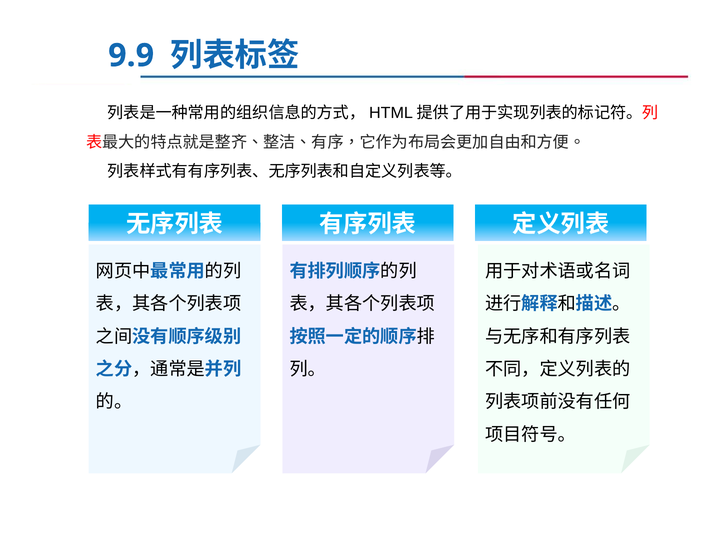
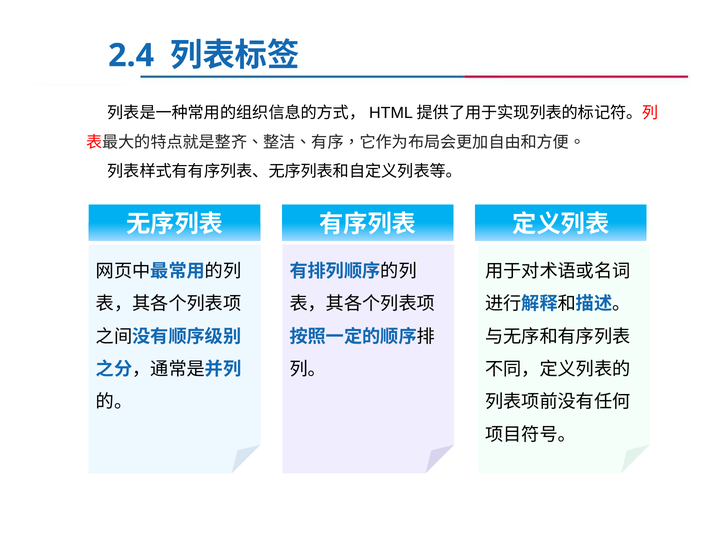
9.9: 9.9 -> 2.4 (131, 56)
